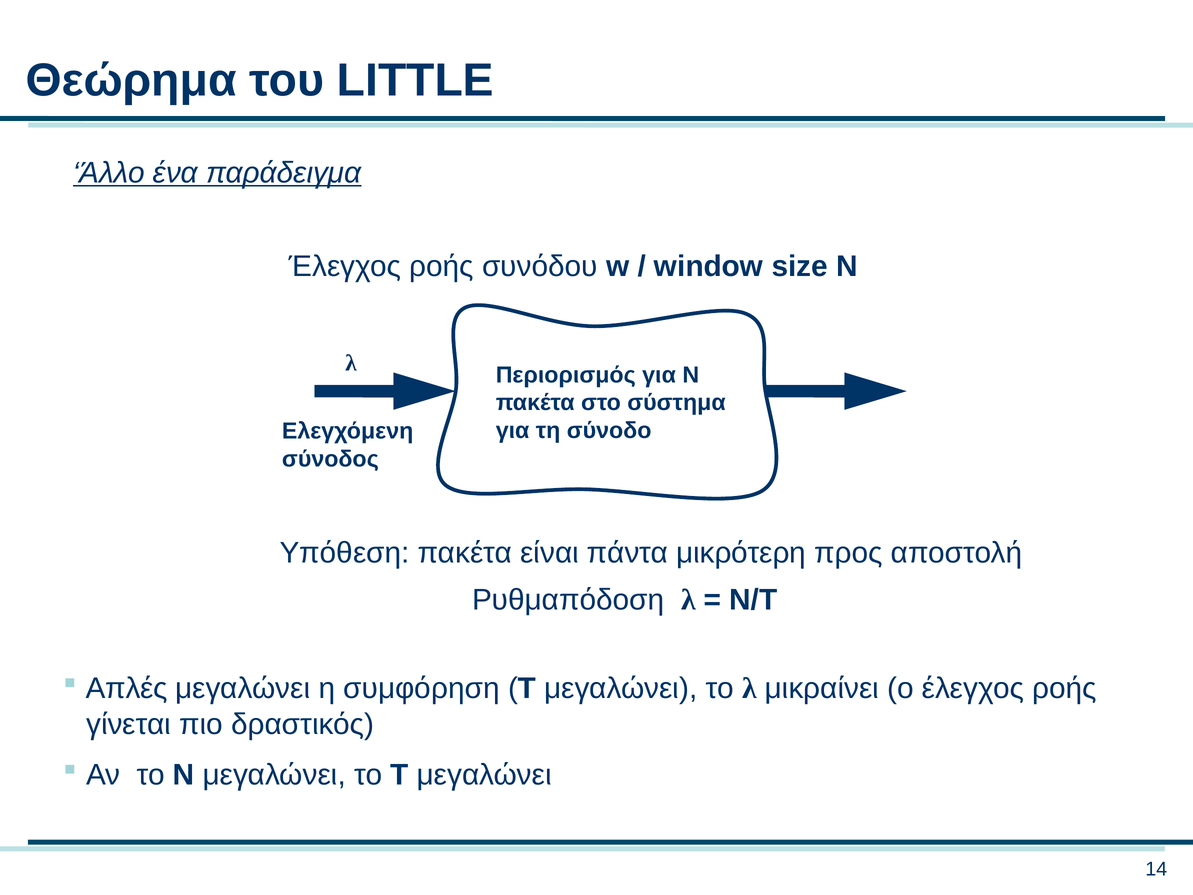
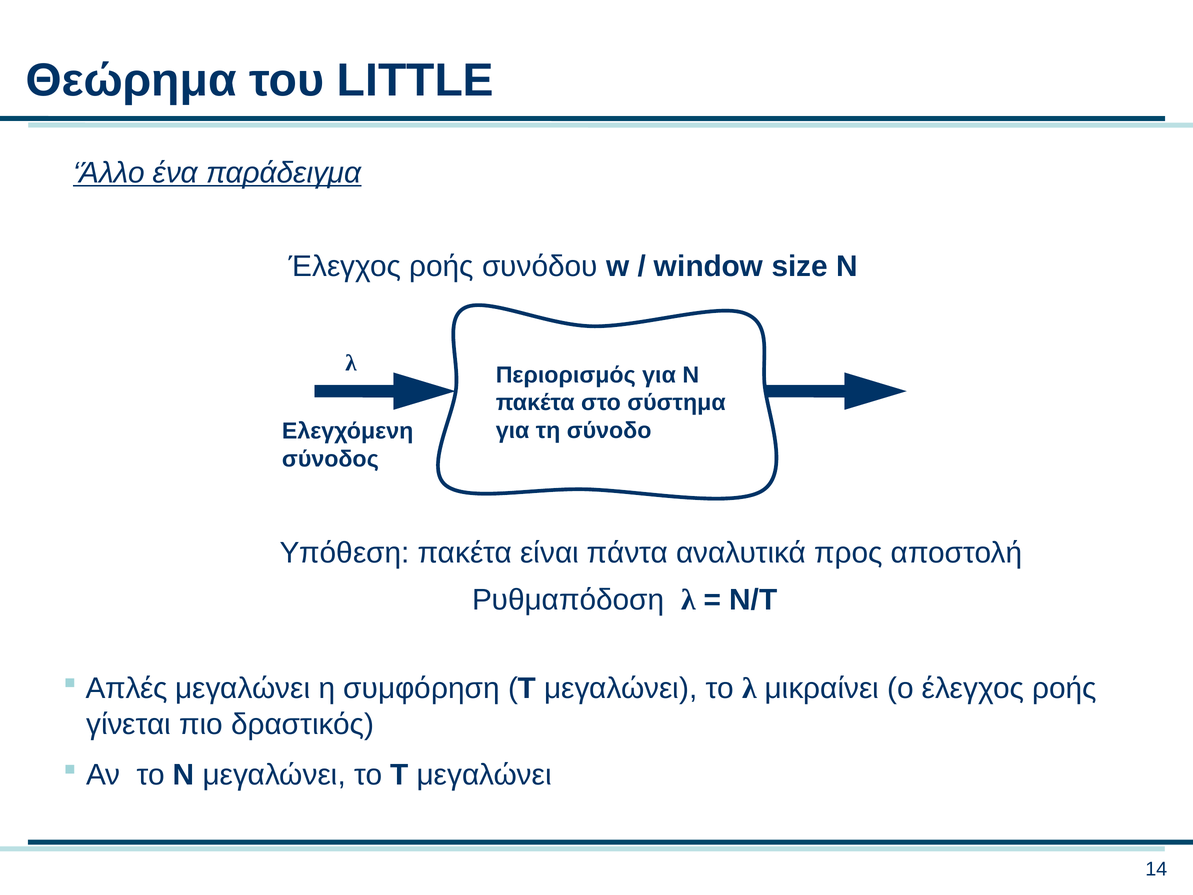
μικρότερη: μικρότερη -> αναλυτικά (741, 553)
